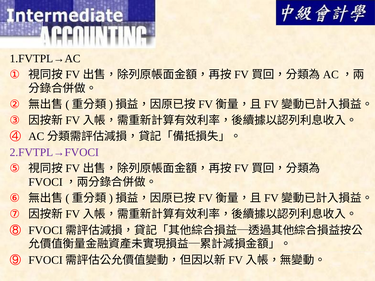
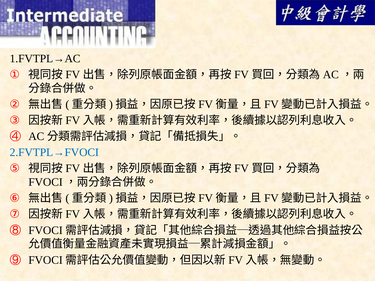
2.FVTPL→FVOCI colour: purple -> blue (54, 153)
